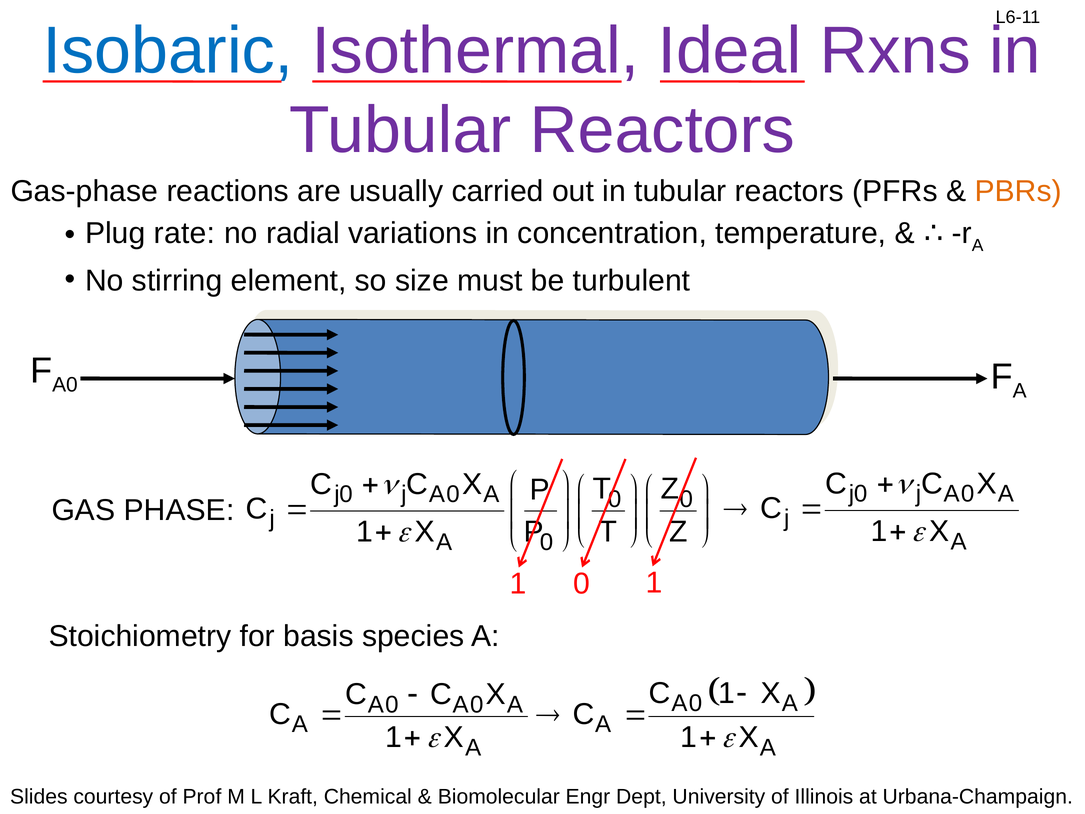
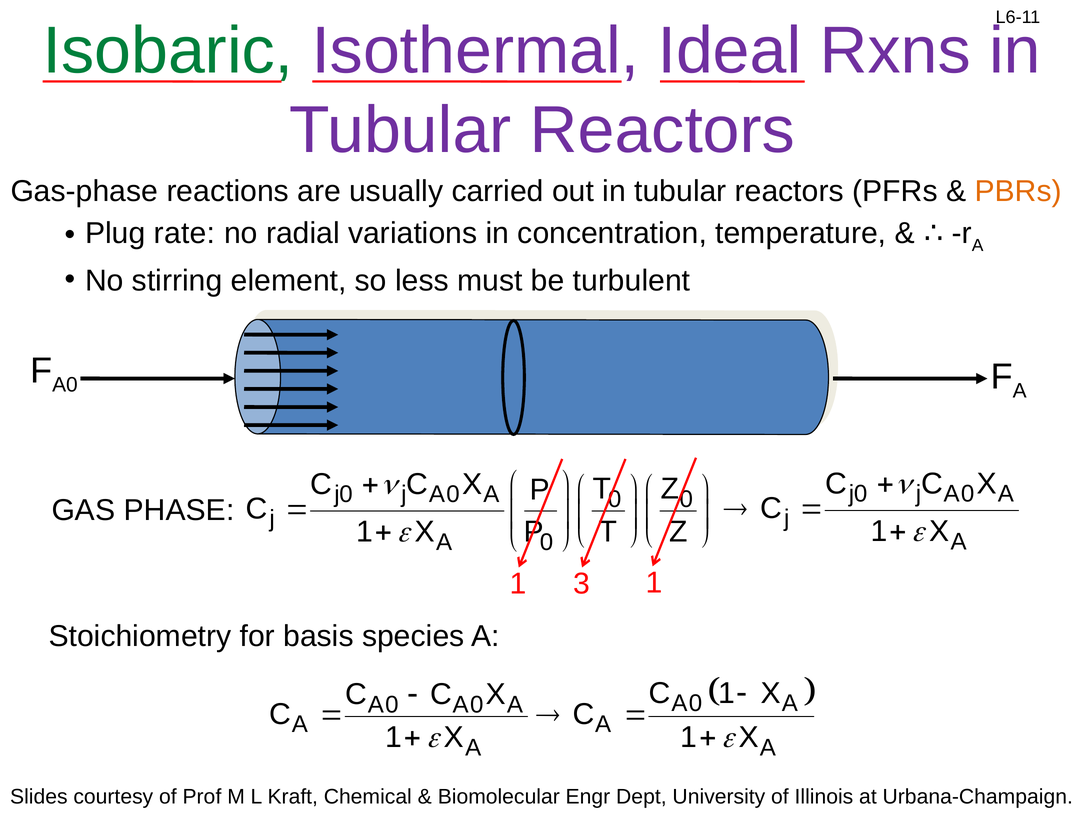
Isobaric colour: blue -> green (168, 51)
size: size -> less (422, 281)
1 0: 0 -> 3 (582, 584)
